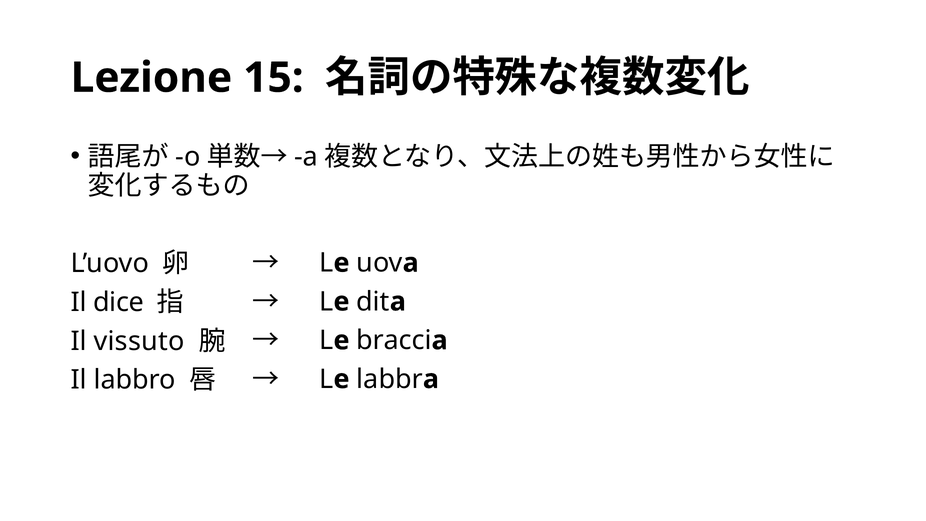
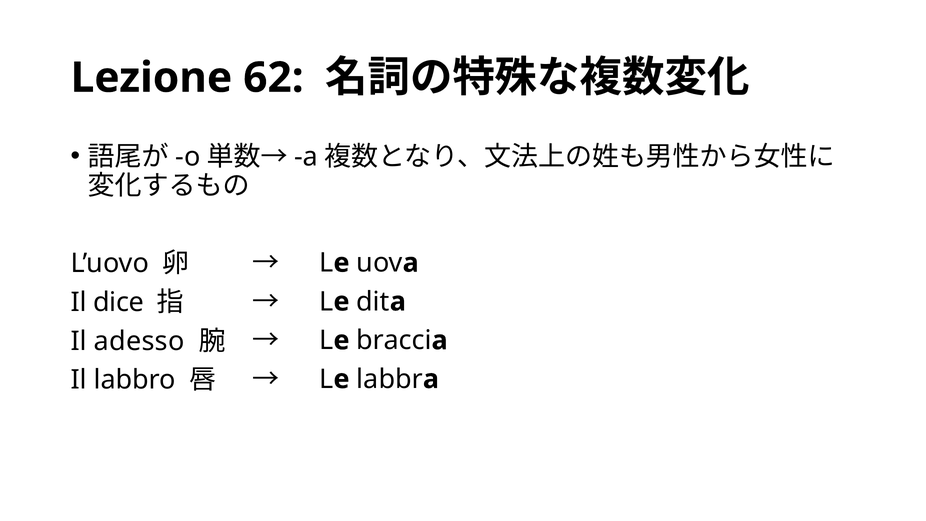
15: 15 -> 62 (273, 78)
vissuto: vissuto -> adesso (139, 341)
